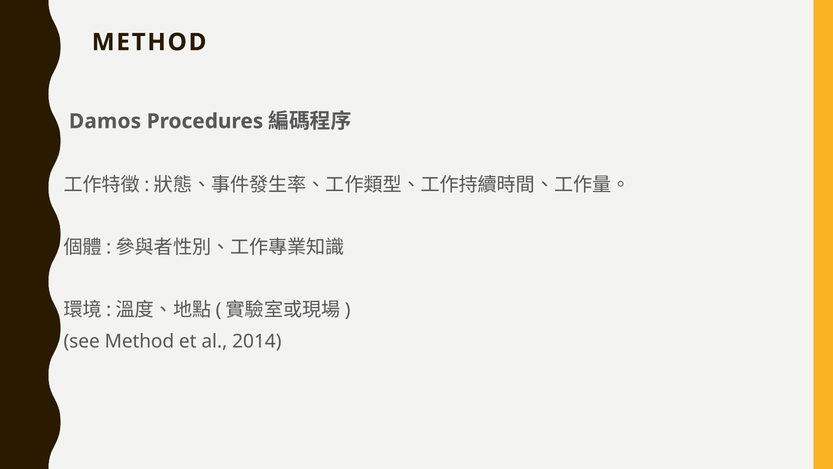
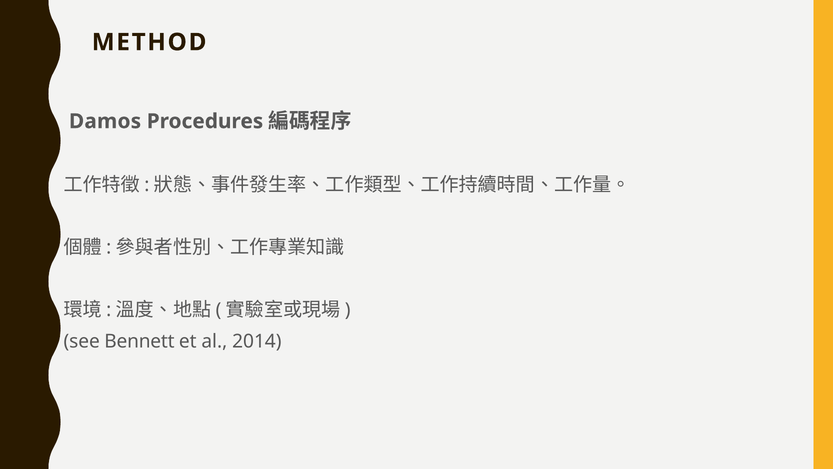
see Method: Method -> Bennett (139, 341)
